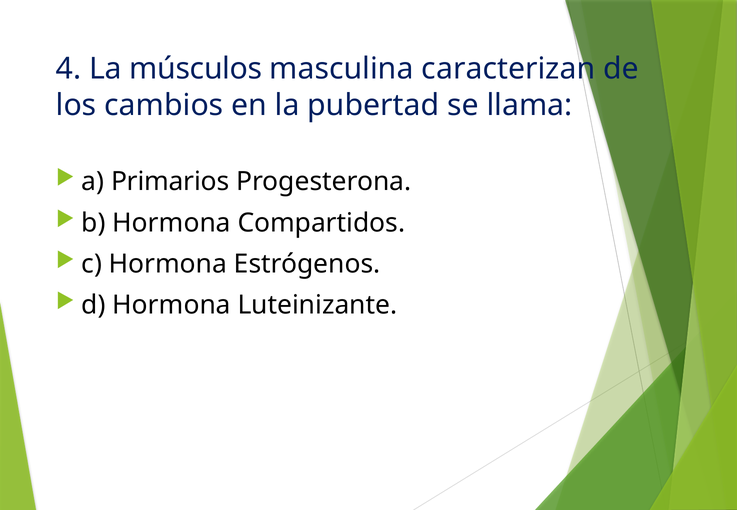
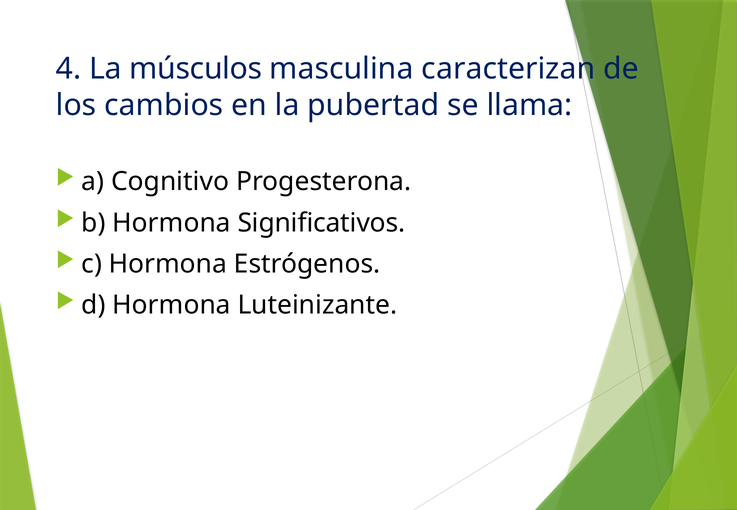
Primarios: Primarios -> Cognitivo (170, 182)
Compartidos: Compartidos -> Significativos (321, 223)
